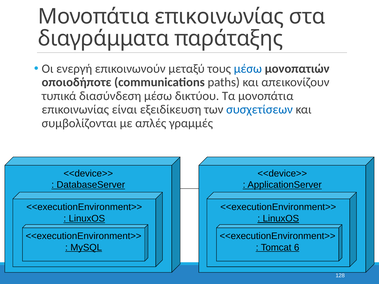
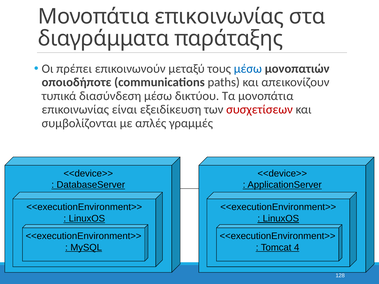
ενεργή: ενεργή -> πρέπει (74, 69)
συσχετίσεων colour: blue -> red (260, 110)
6: 6 -> 4 (297, 248)
